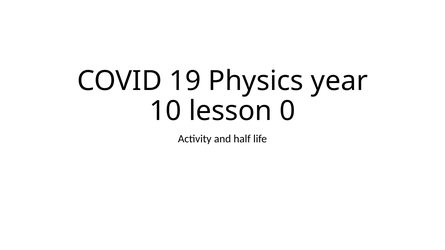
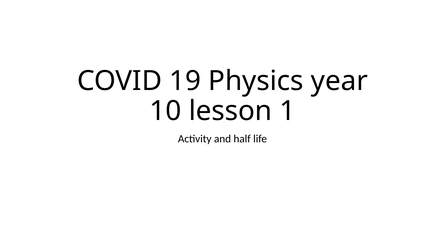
0: 0 -> 1 (287, 111)
